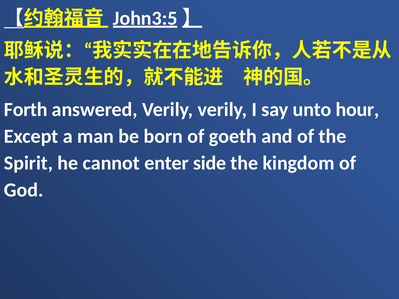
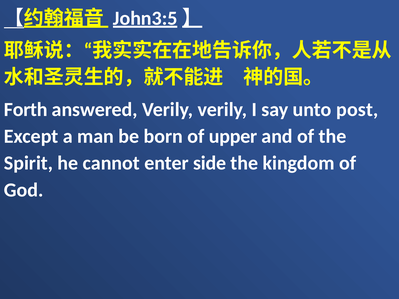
hour: hour -> post (357, 110)
goeth: goeth -> upper (233, 137)
